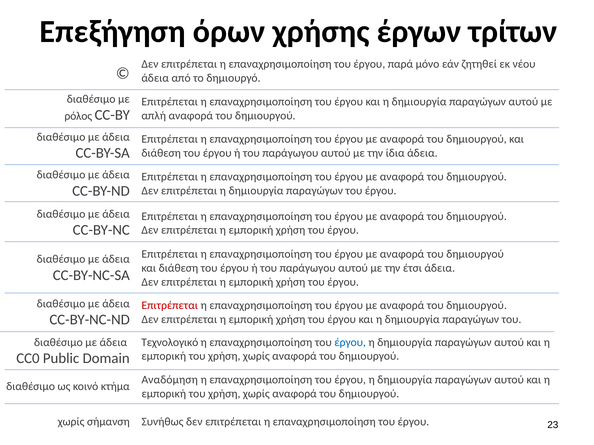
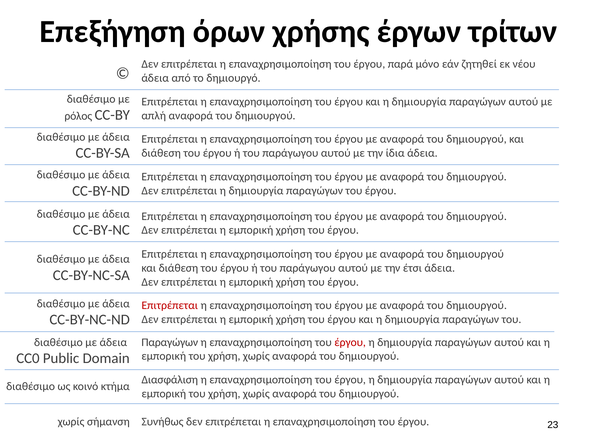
Τεχνολογικό: Τεχνολογικό -> Παραγώγων (170, 343)
έργου colour: blue -> red (350, 343)
Αναδόμηση: Αναδόμηση -> Διασφάλιση (170, 380)
